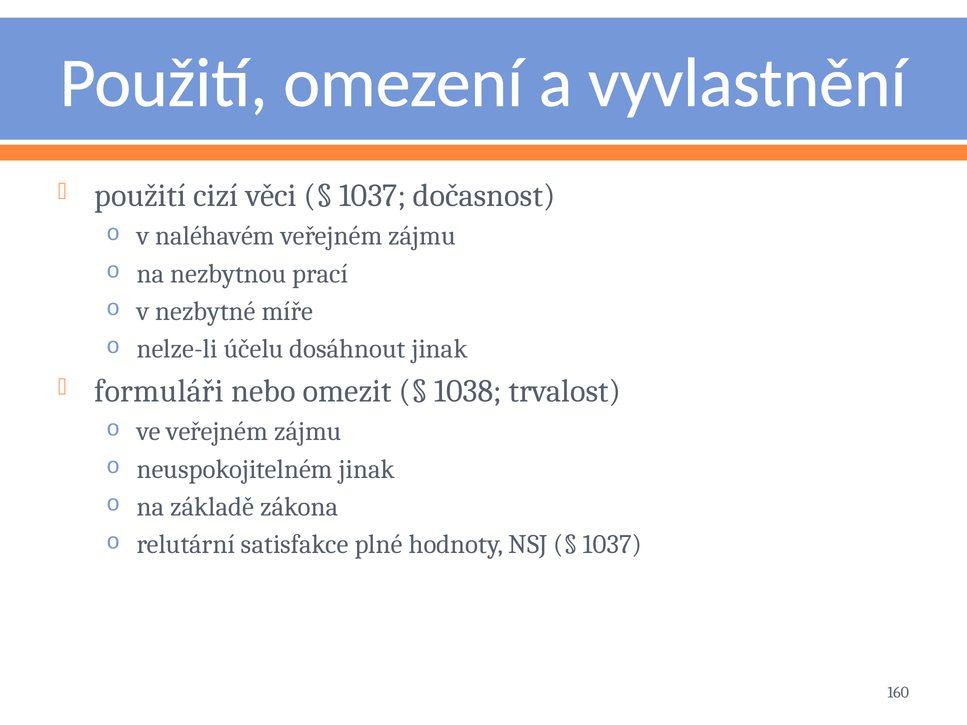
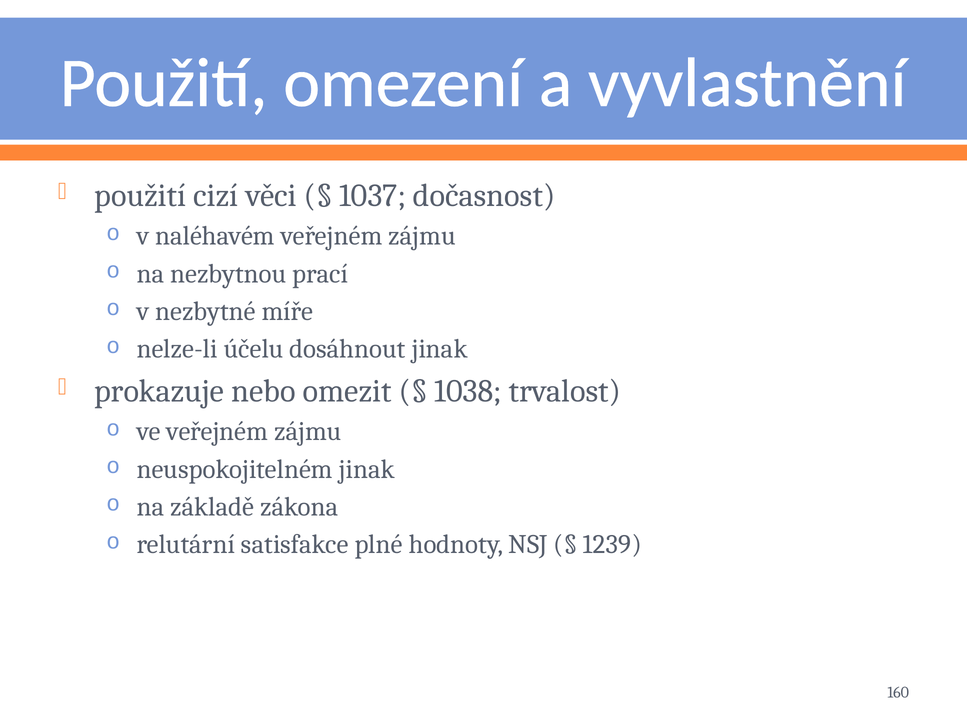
formuláři: formuláři -> prokazuje (159, 391)
1037: 1037 -> 1239 (612, 545)
